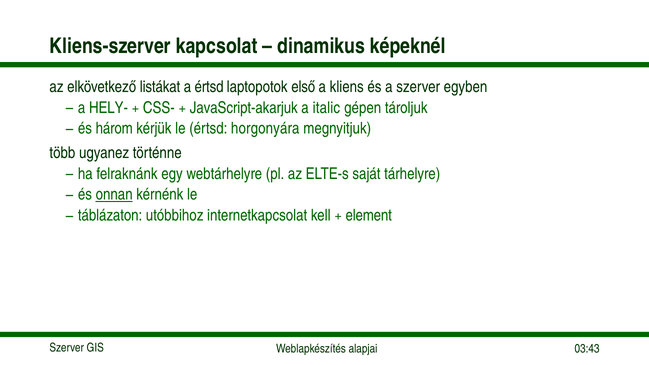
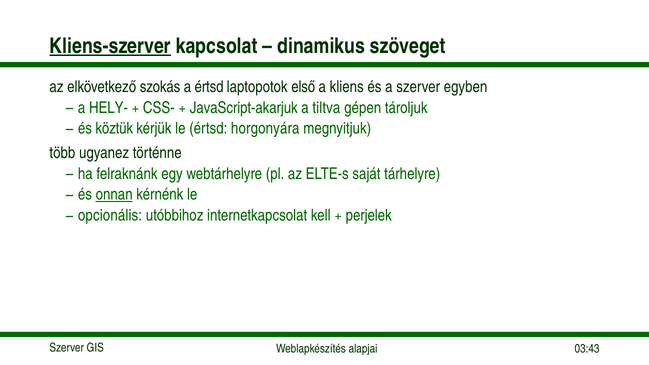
Kliens-szerver underline: none -> present (110, 46)
képeknél: képeknél -> szöveget (408, 46)
listákat: listákat -> szokás (160, 87)
italic: italic -> tiltva (326, 108)
három: három -> köztük (114, 129)
táblázaton: táblázaton -> opcionális (110, 216)
element: element -> perjelek (369, 216)
